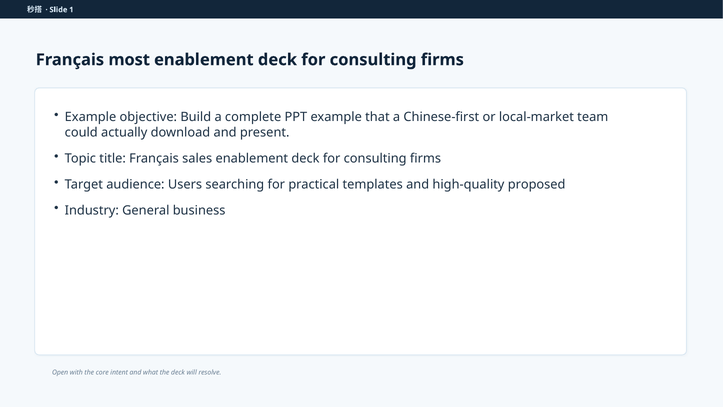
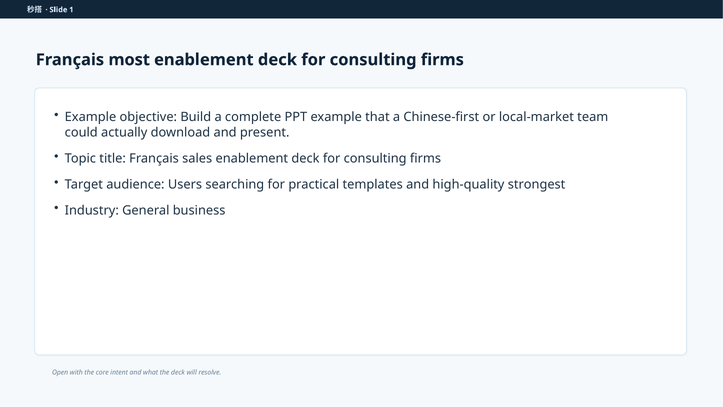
proposed: proposed -> strongest (537, 184)
